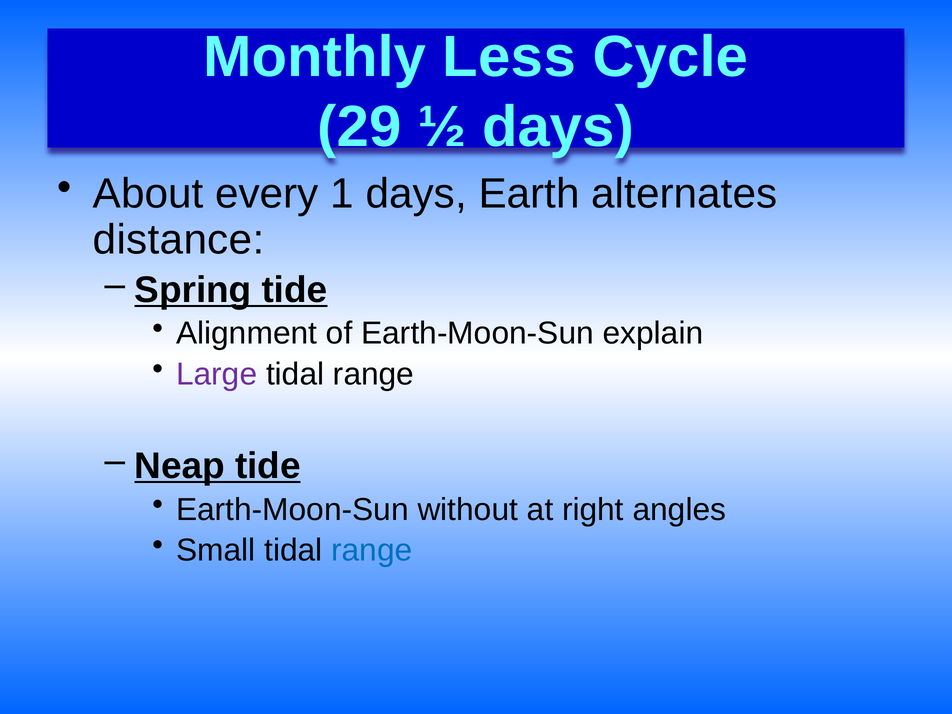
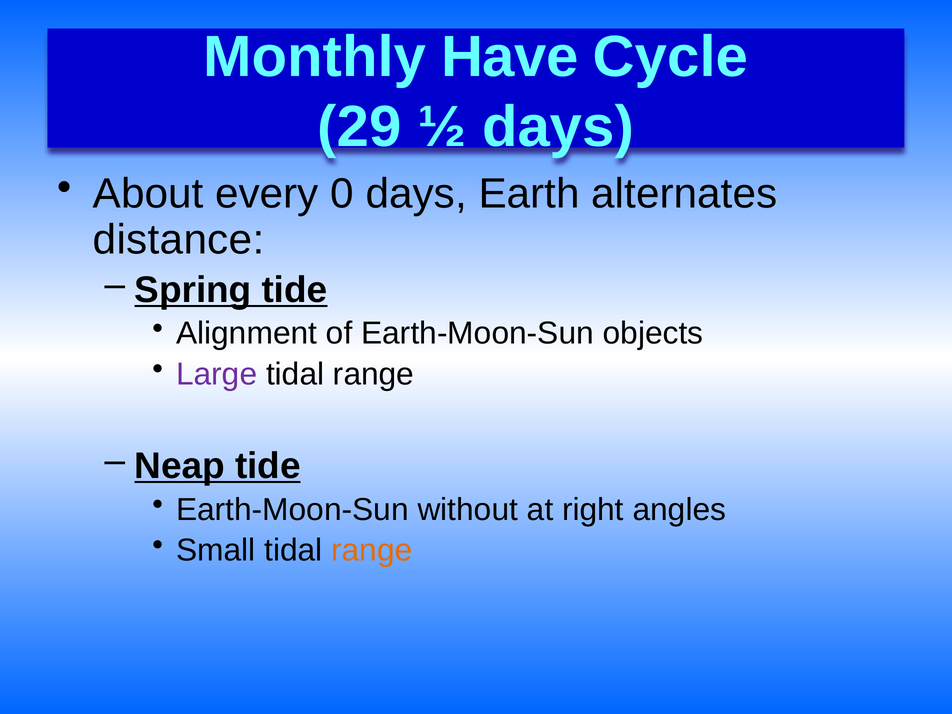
Less: Less -> Have (510, 57)
1: 1 -> 0 (342, 194)
explain: explain -> objects (653, 334)
range colour: blue -> orange (372, 550)
